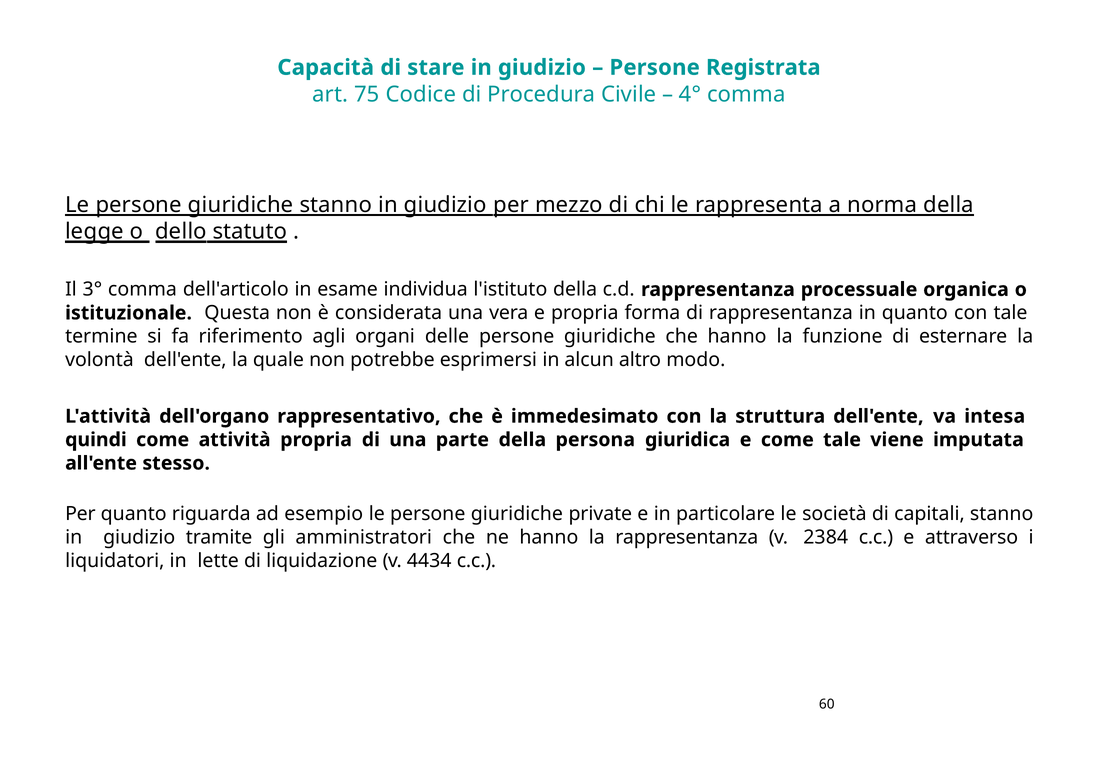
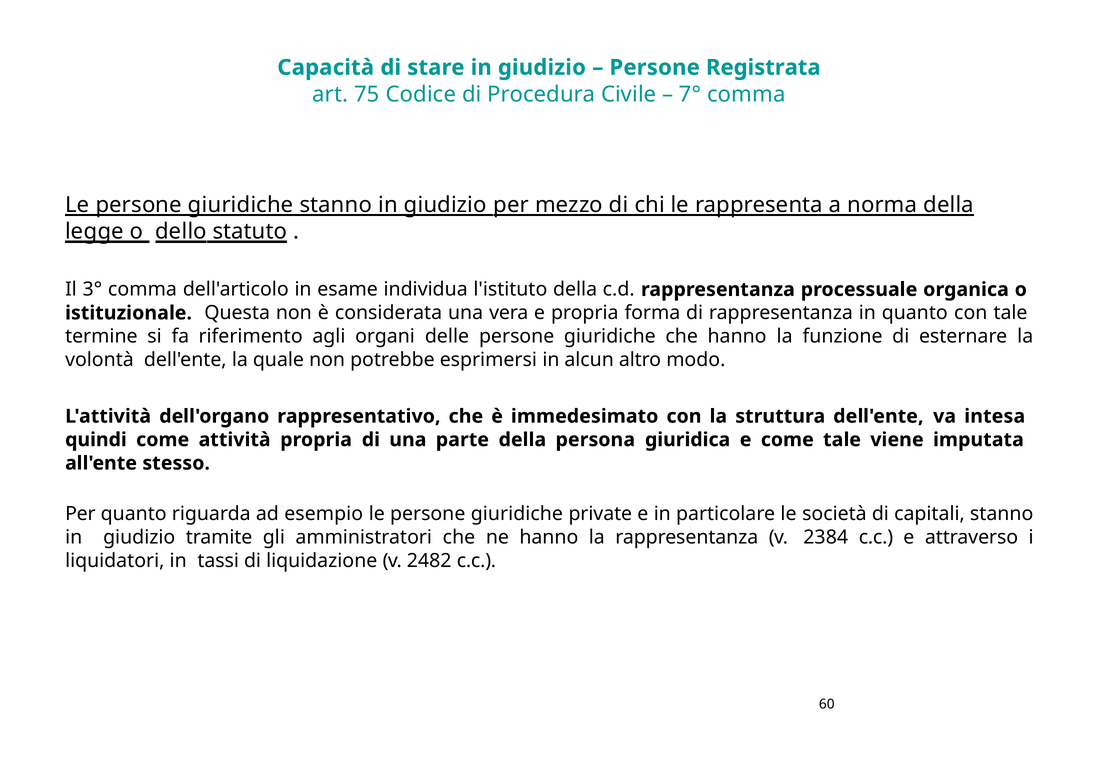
4°: 4° -> 7° (690, 95)
lette: lette -> tassi (218, 561)
4434: 4434 -> 2482 (429, 561)
